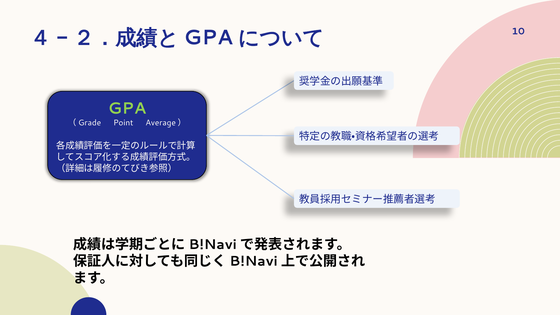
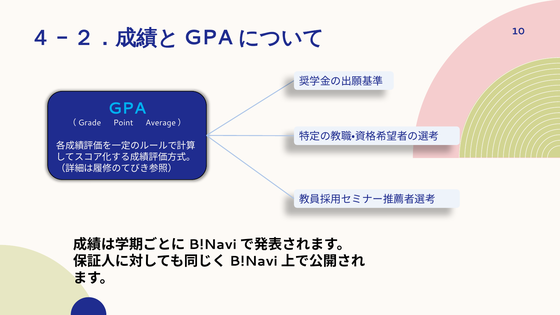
GPA colour: light green -> light blue (127, 109)
